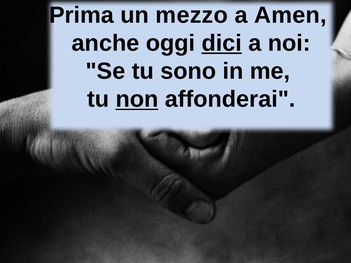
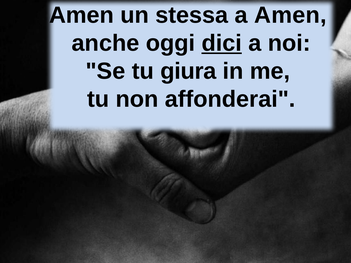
Prima: Prima -> Amen (81, 15)
mezzo: mezzo -> stessa (192, 15)
sono: sono -> giura (188, 71)
non underline: present -> none (137, 99)
